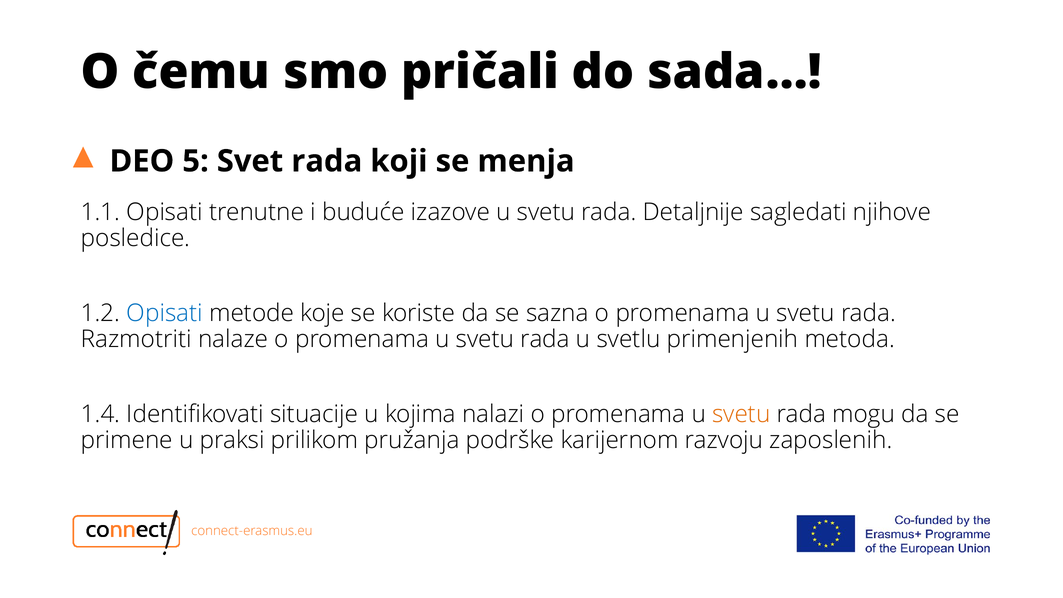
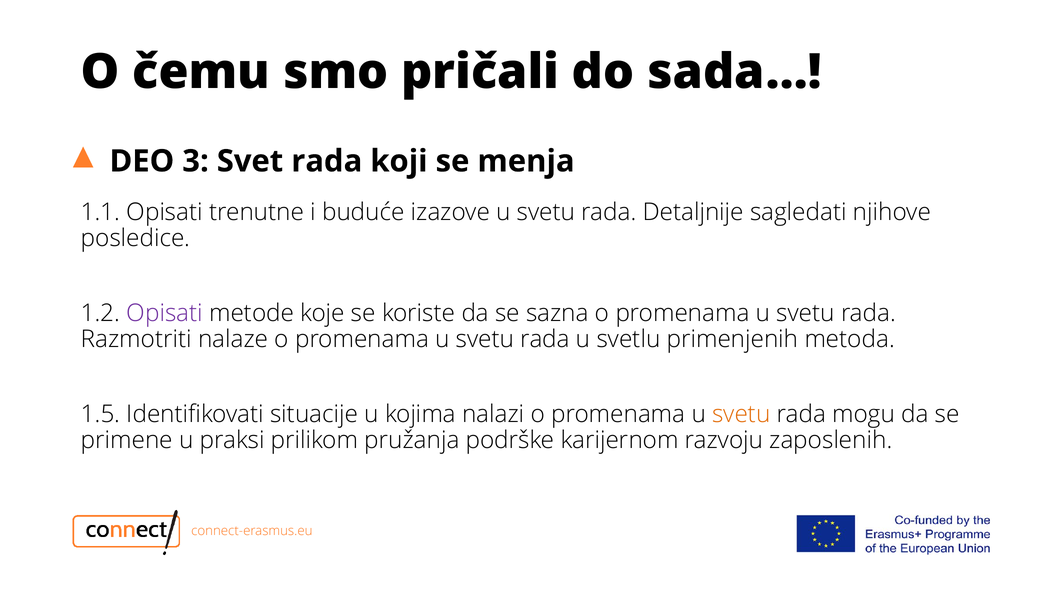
5: 5 -> 3 (196, 161)
Opisati colour: blue -> purple (165, 313)
1.4: 1.4 -> 1.5 (101, 414)
